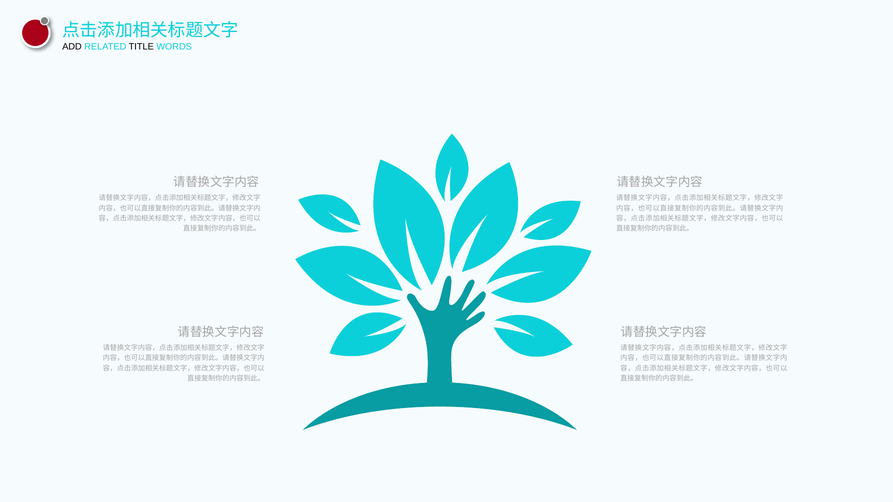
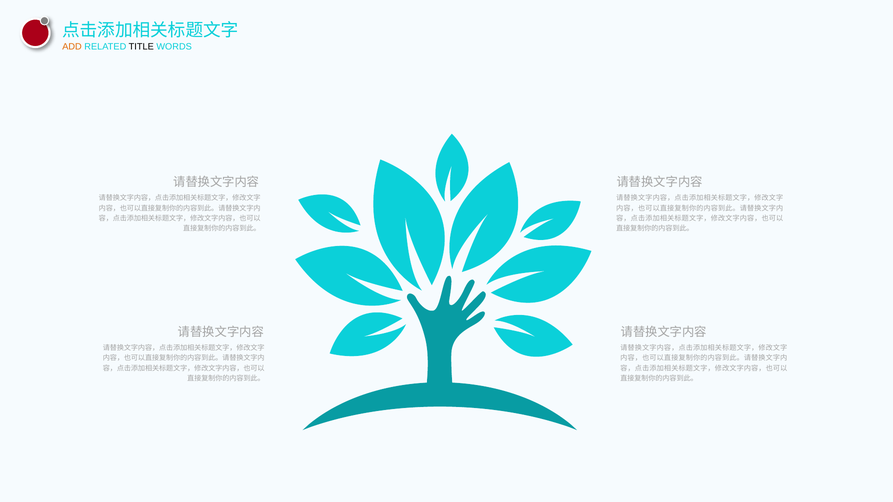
ADD colour: black -> orange (72, 47)
